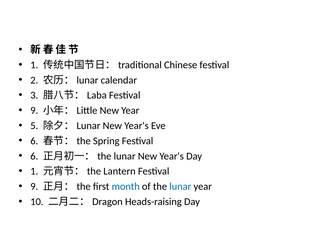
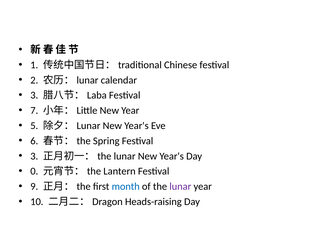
9: 9 -> 7 (34, 111)
6: 6 -> 3 (34, 156)
1: 1 -> 0 (34, 171)
lunar colour: blue -> purple (180, 187)
